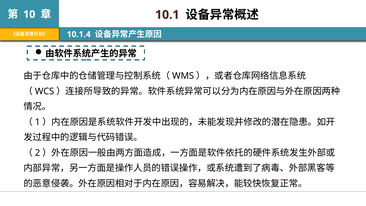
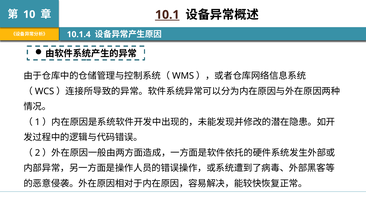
10.1 underline: none -> present (167, 15)
